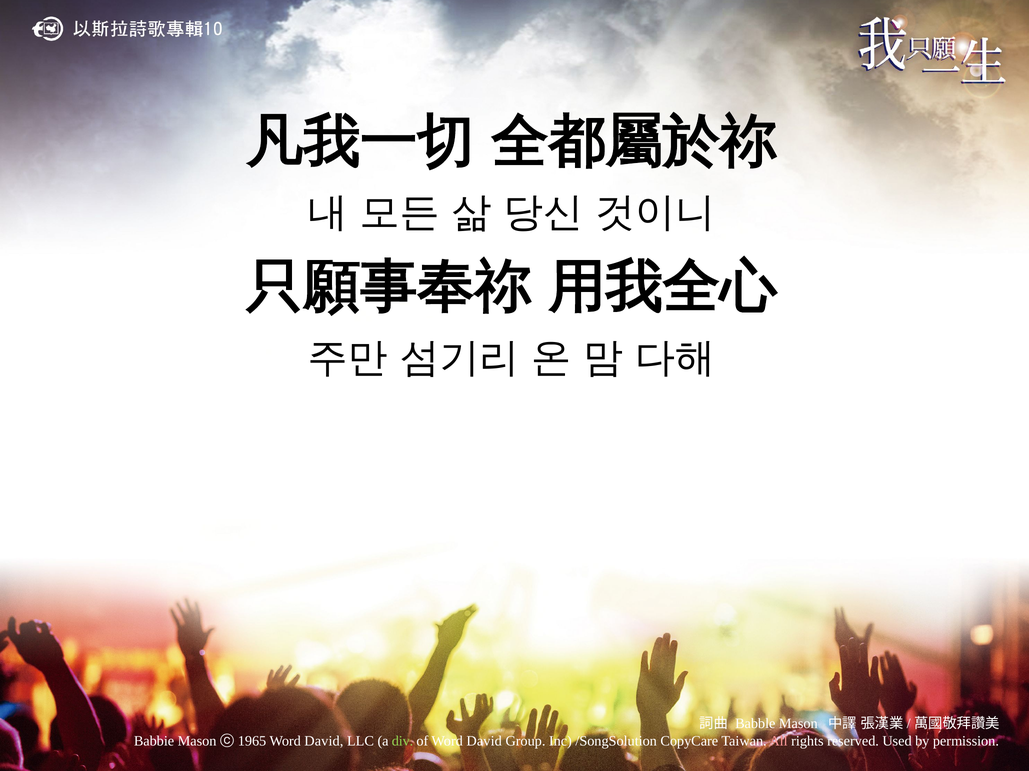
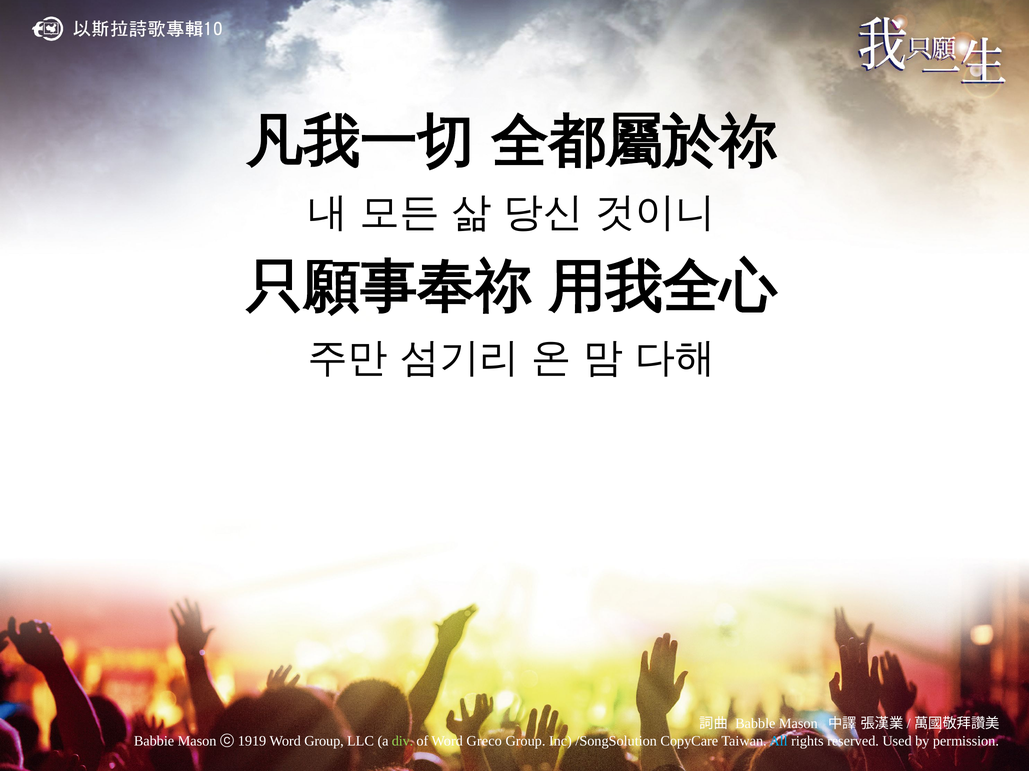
1965: 1965 -> 1919 (252, 742)
David: David -> Group (324, 742)
of Word David: David -> Greco (484, 742)
All colour: pink -> light blue (778, 742)
